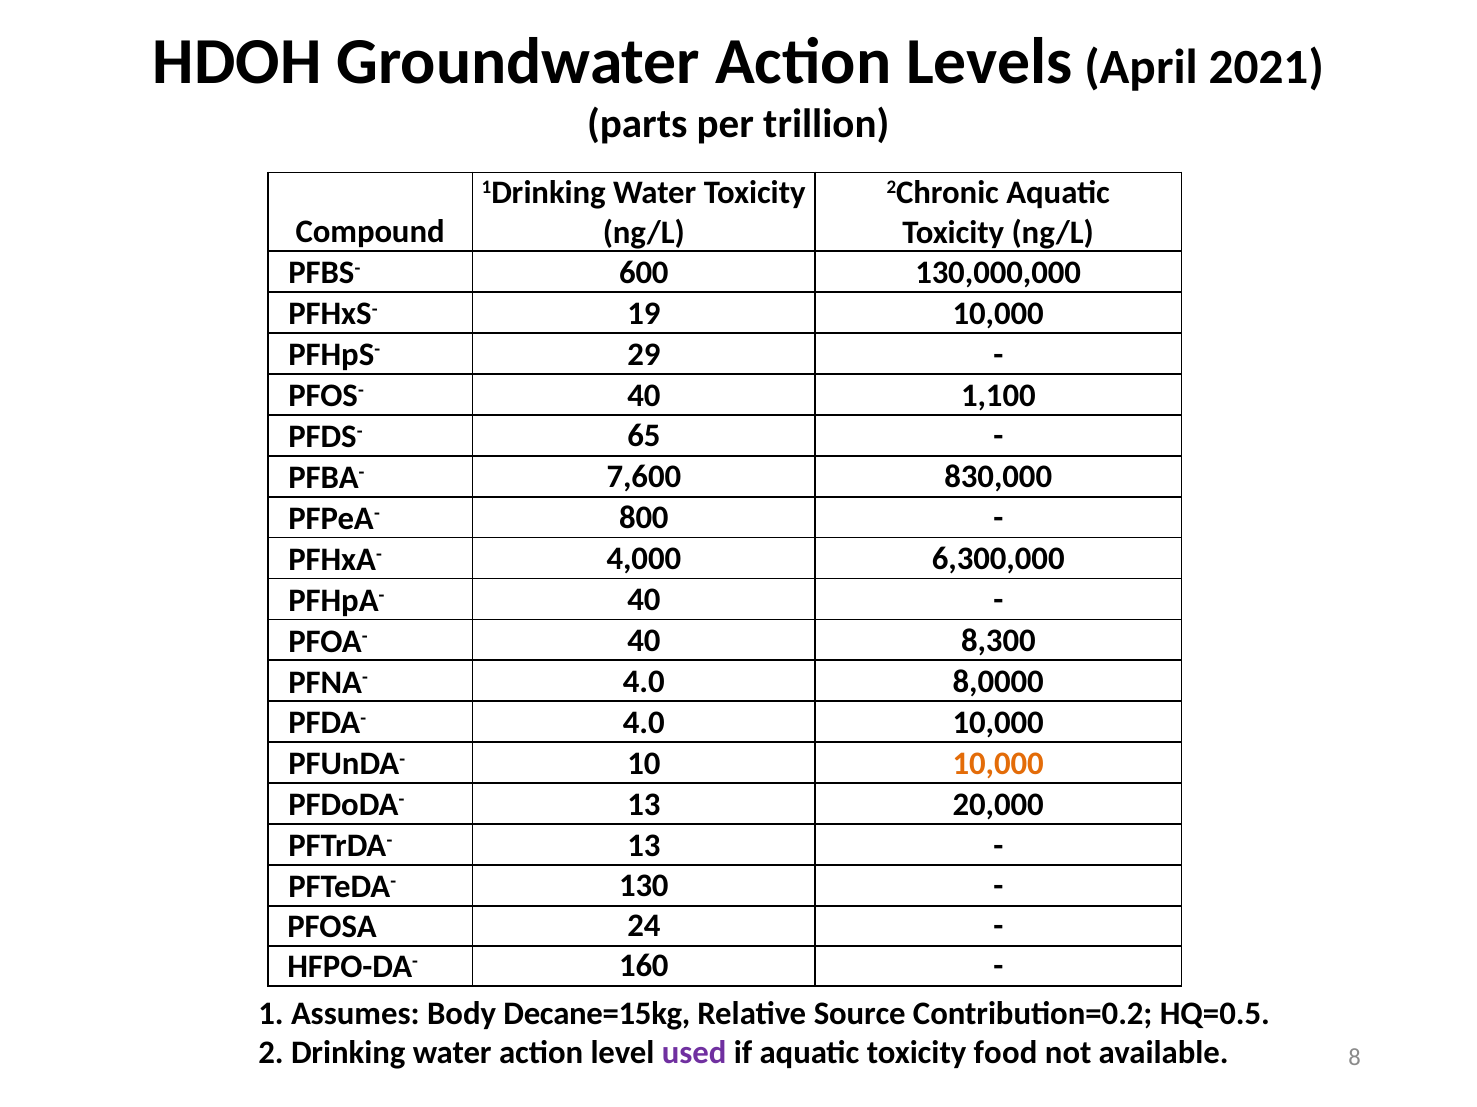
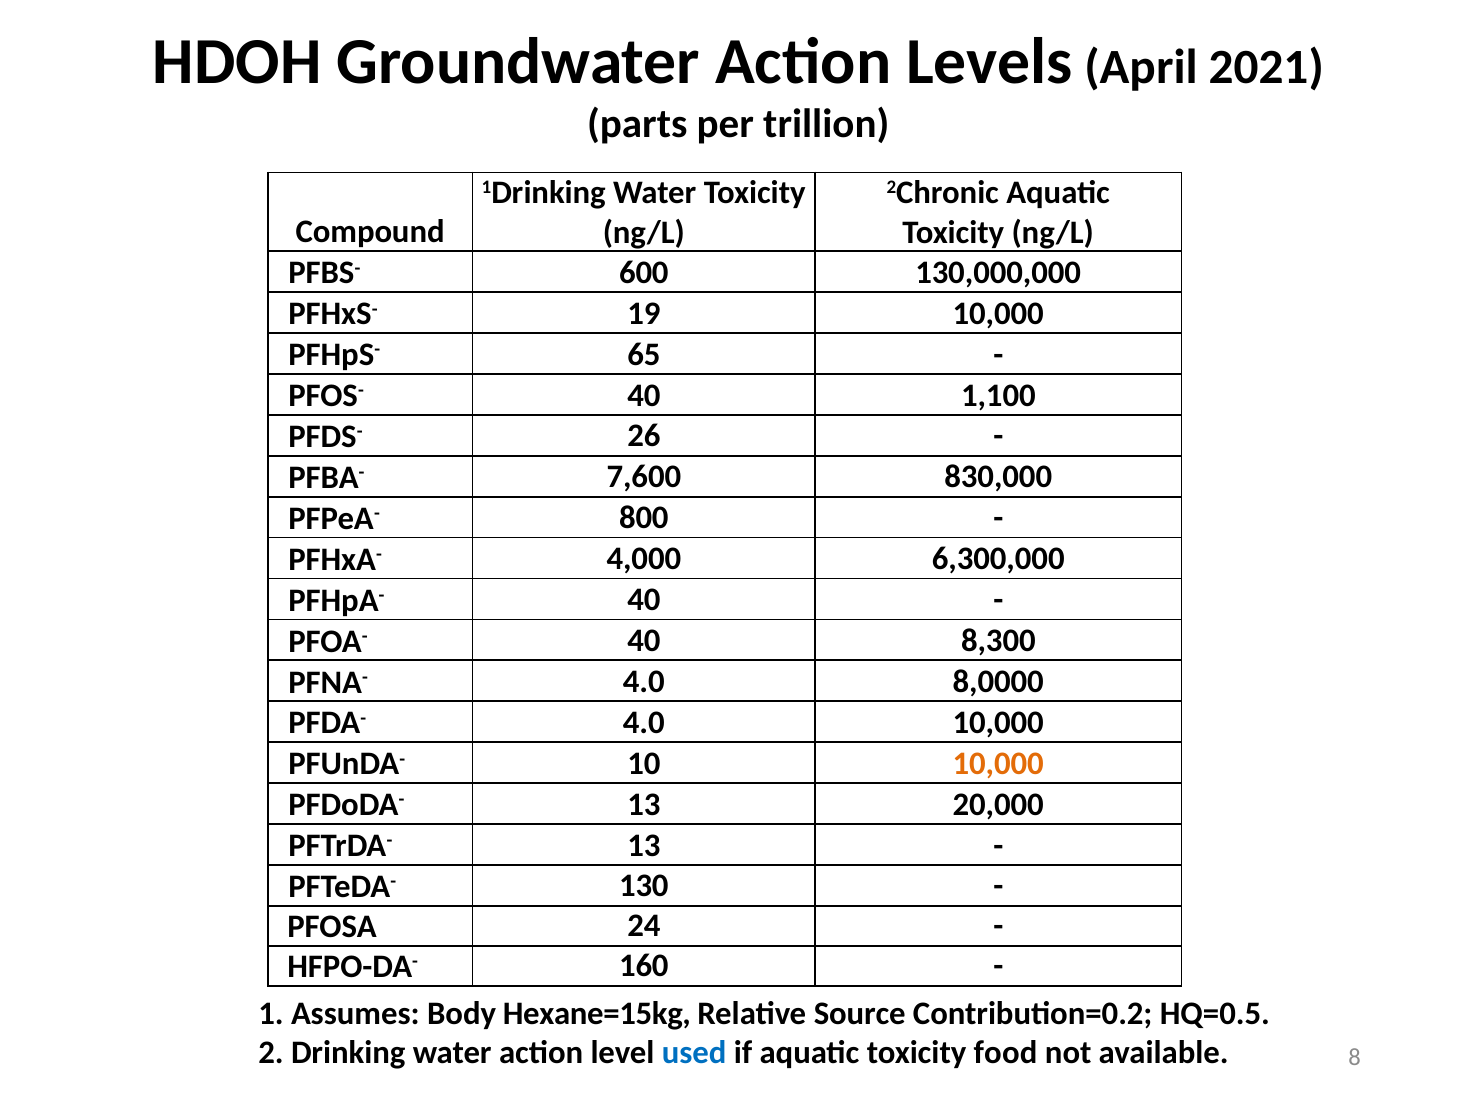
29: 29 -> 65 (644, 355)
65: 65 -> 26 (644, 436)
Decane=15kg: Decane=15kg -> Hexane=15kg (597, 1014)
used colour: purple -> blue (694, 1054)
